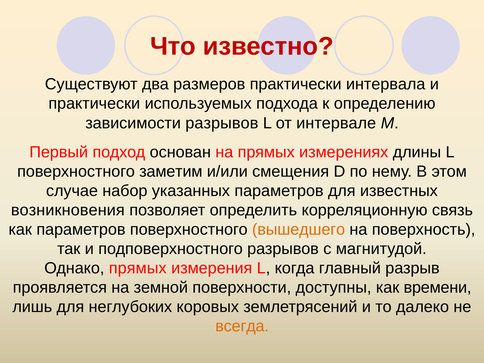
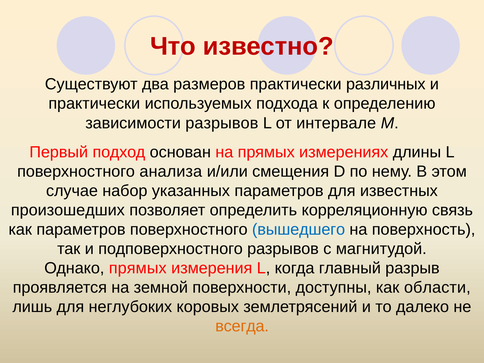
интервала: интервала -> различных (386, 84)
заметим: заметим -> анализа (171, 171)
возникновения: возникновения -> произошедших (68, 210)
вышедшего colour: orange -> blue (299, 229)
времени: времени -> области (437, 288)
